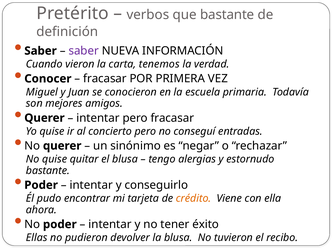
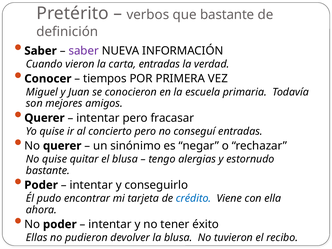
carta tenemos: tenemos -> entradas (159, 64)
fracasar: fracasar -> tiempos (105, 79)
crédito colour: orange -> blue (194, 198)
